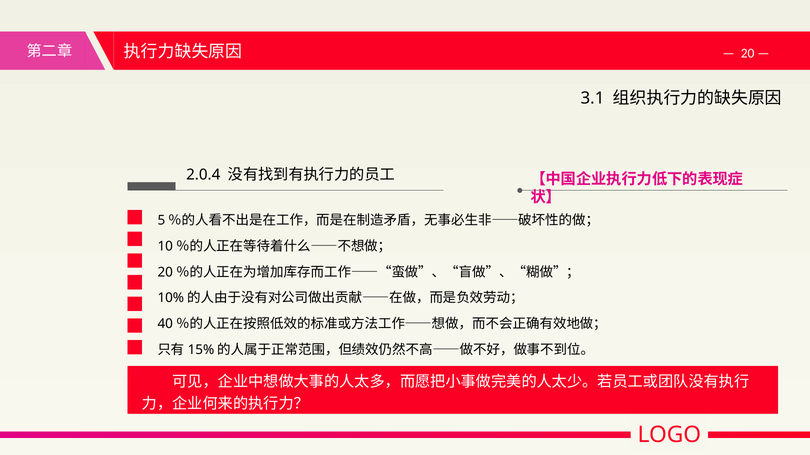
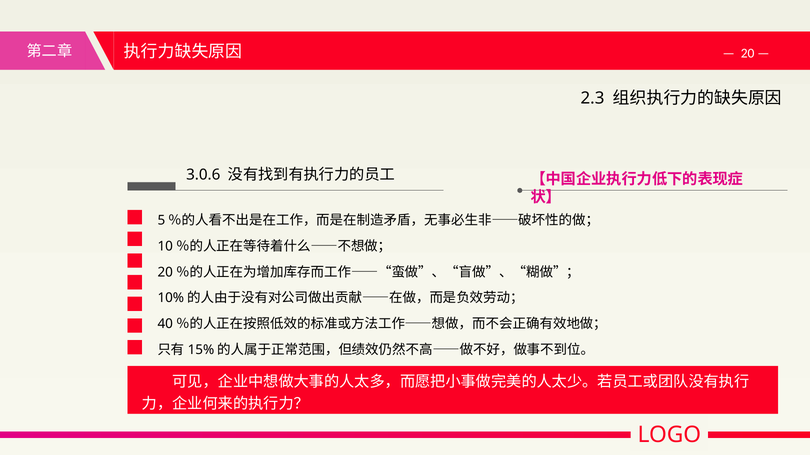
3.1: 3.1 -> 2.3 (592, 99)
2.0.4: 2.0.4 -> 3.0.6 (203, 175)
